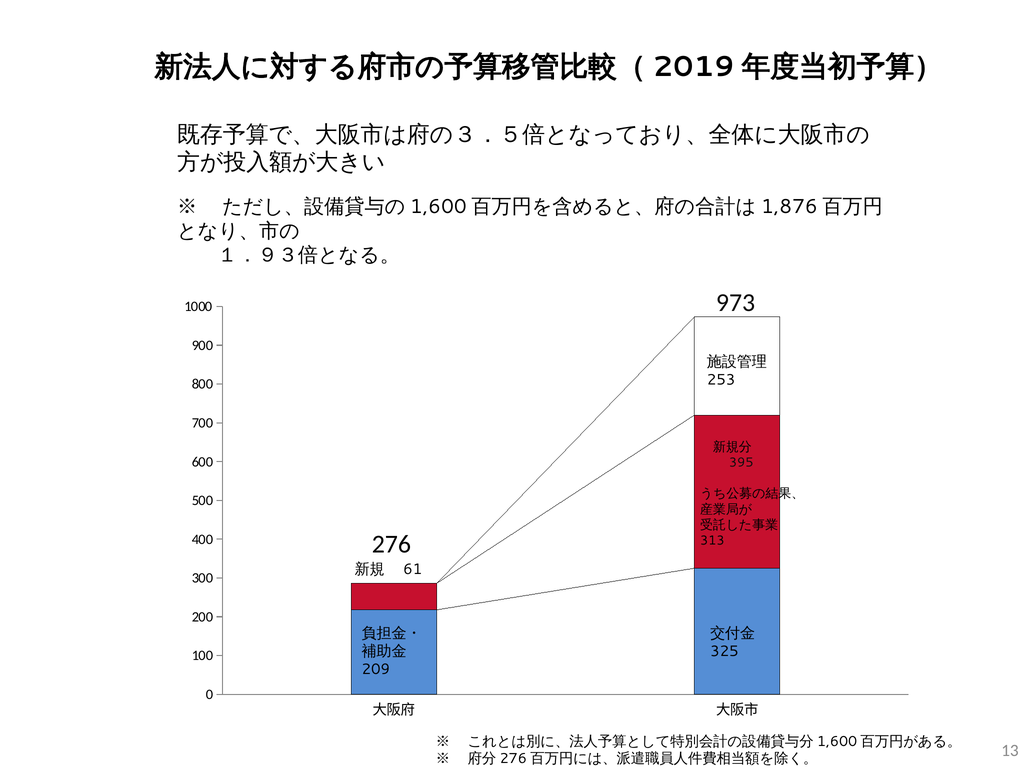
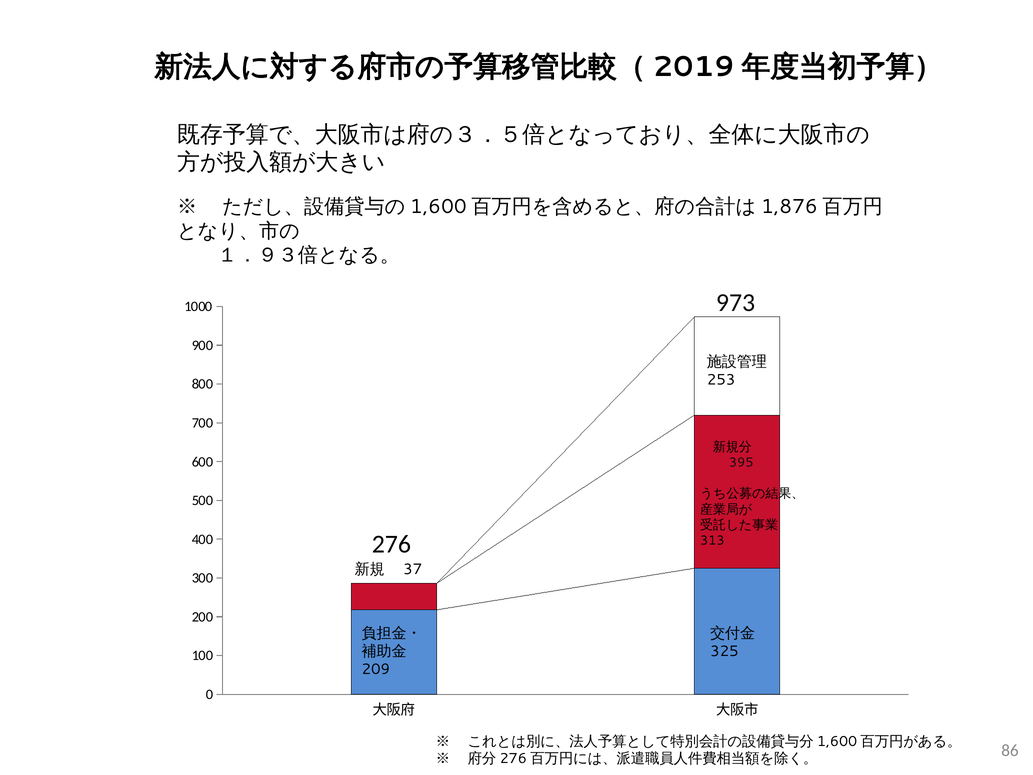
61: 61 -> 37 (413, 569)
13: 13 -> 86 (1010, 750)
